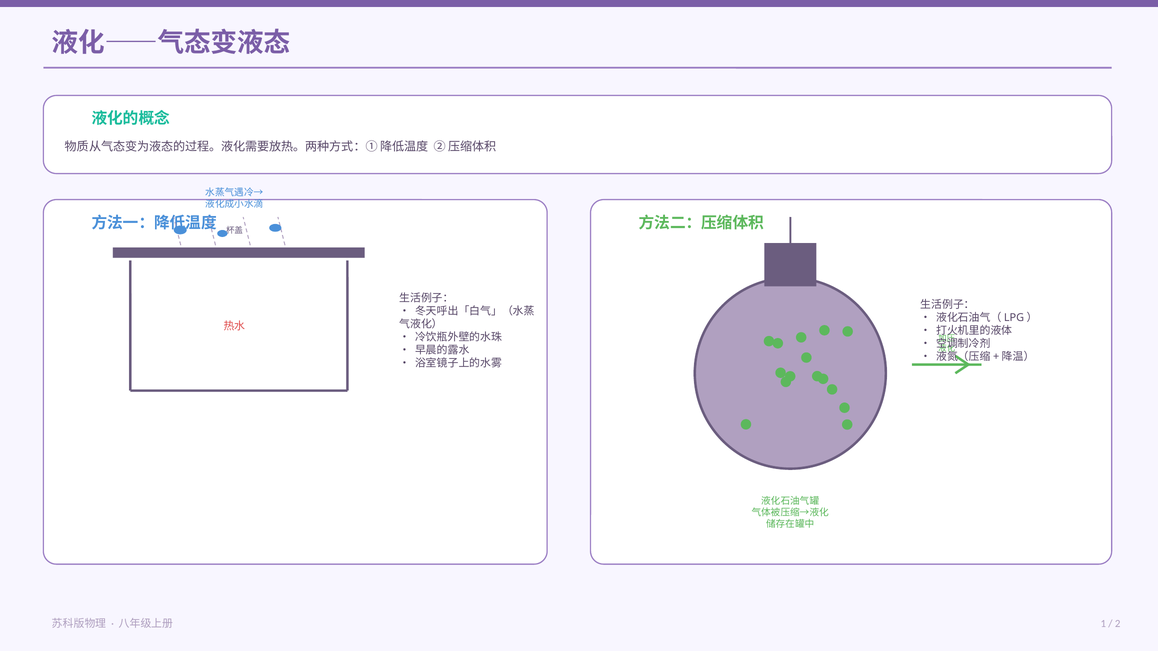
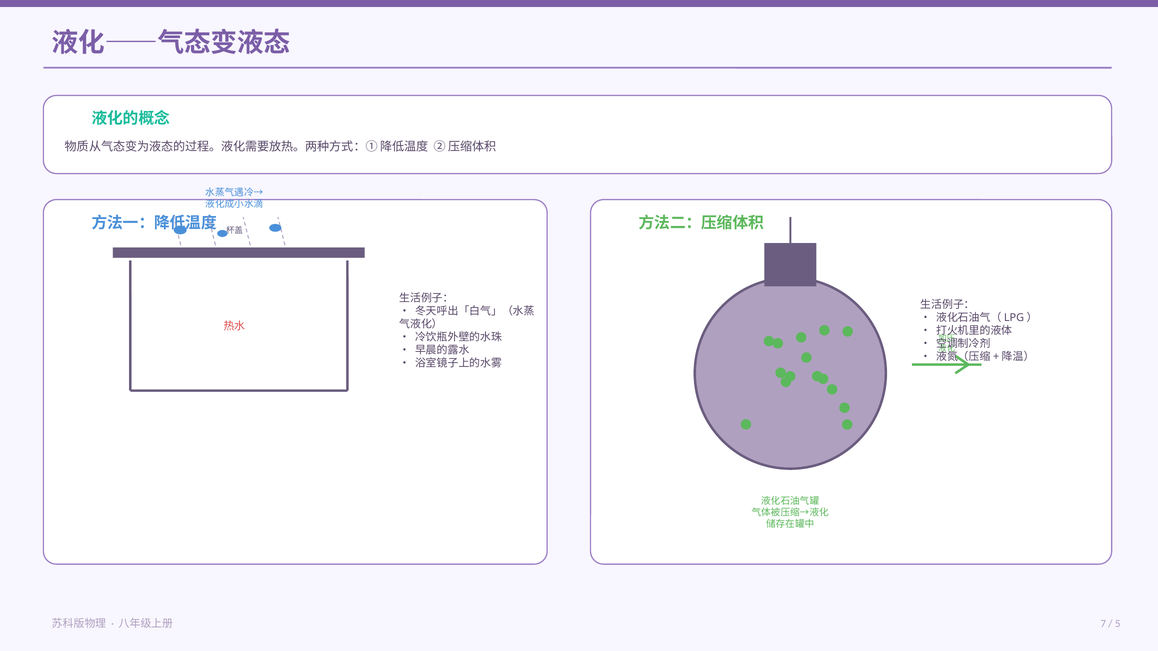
1: 1 -> 7 (1103, 624)
2: 2 -> 5 (1118, 624)
